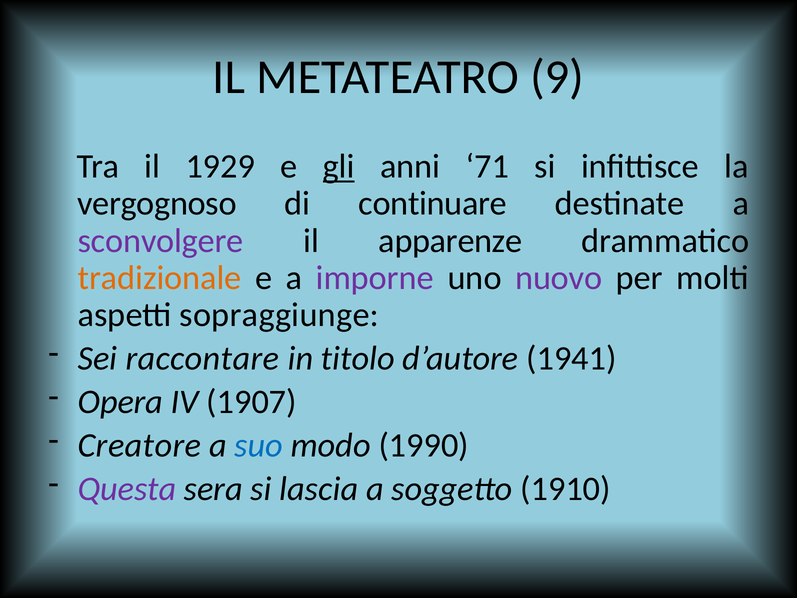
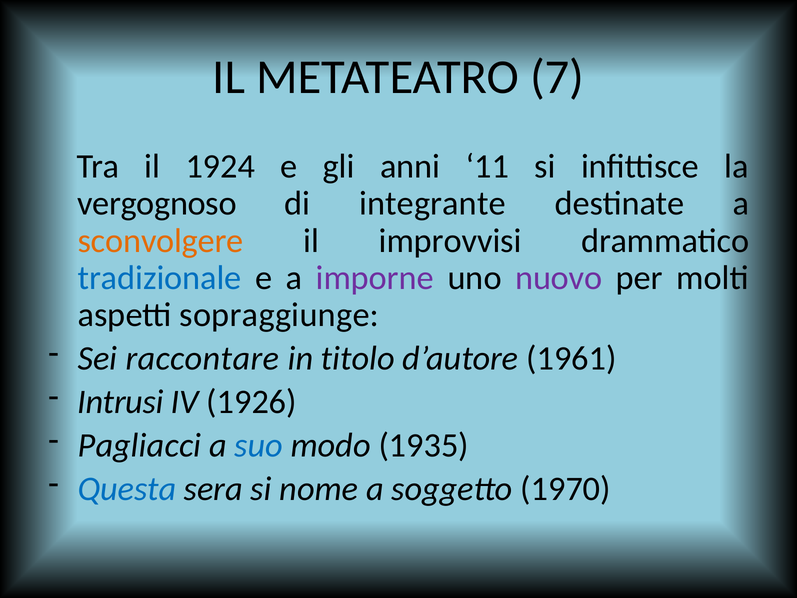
9: 9 -> 7 (557, 77)
1929: 1929 -> 1924 (220, 166)
gli underline: present -> none (339, 166)
71: 71 -> 11 (487, 166)
continuare: continuare -> integrante (432, 204)
sconvolgere colour: purple -> orange (161, 241)
apparenze: apparenze -> improvvisi (450, 241)
tradizionale colour: orange -> blue (160, 278)
1941: 1941 -> 1961 (571, 358)
Opera: Opera -> Intrusi (120, 402)
1907: 1907 -> 1926 (252, 402)
Creatore: Creatore -> Pagliacci (139, 445)
1990: 1990 -> 1935 (424, 445)
Questa colour: purple -> blue (127, 489)
lascia: lascia -> nome (319, 489)
1910: 1910 -> 1970 (566, 489)
